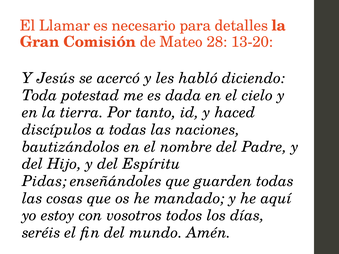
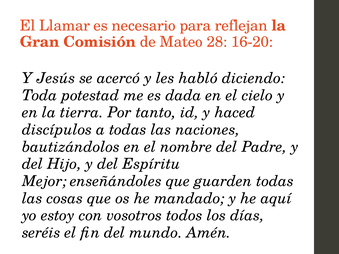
detalles: detalles -> reflejan (241, 26)
13-20: 13-20 -> 16-20 (252, 42)
Pidas: Pidas -> Mejor (44, 181)
